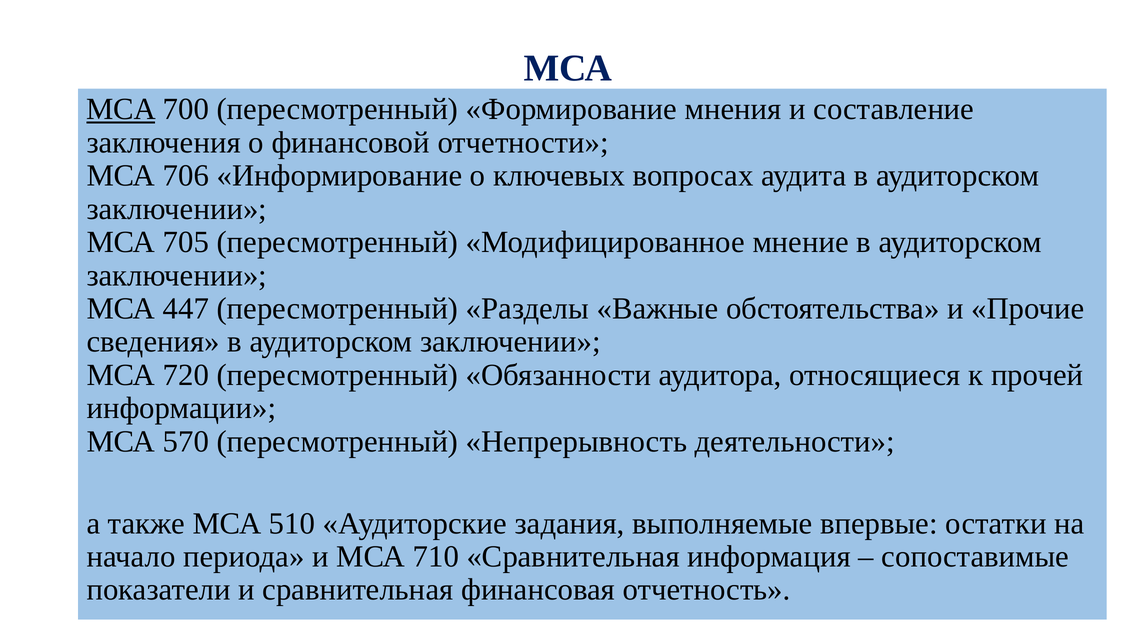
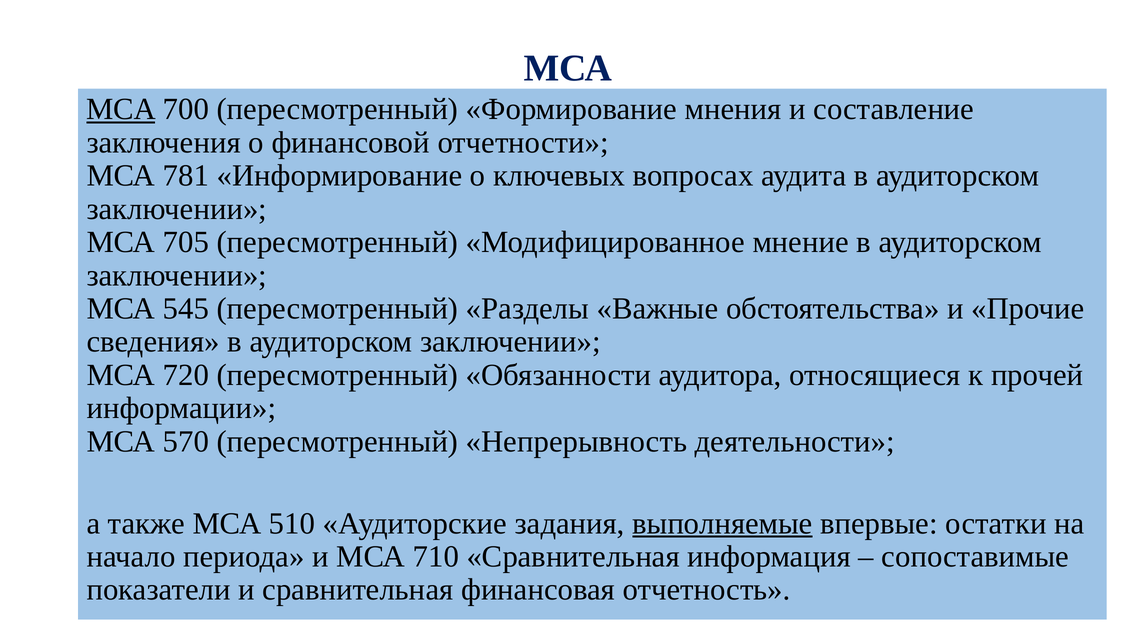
706: 706 -> 781 (186, 176)
447: 447 -> 545 (186, 309)
выполняемые underline: none -> present (722, 523)
